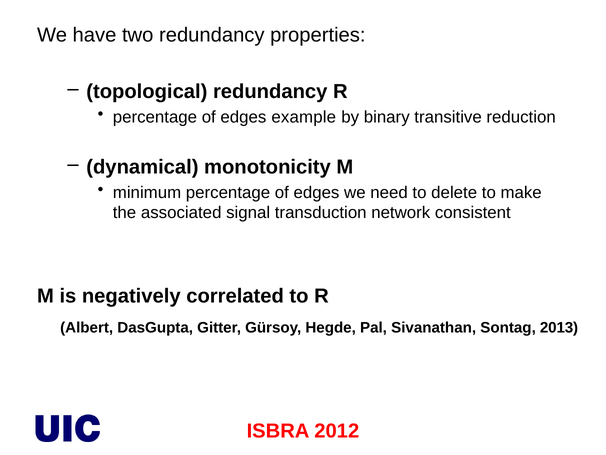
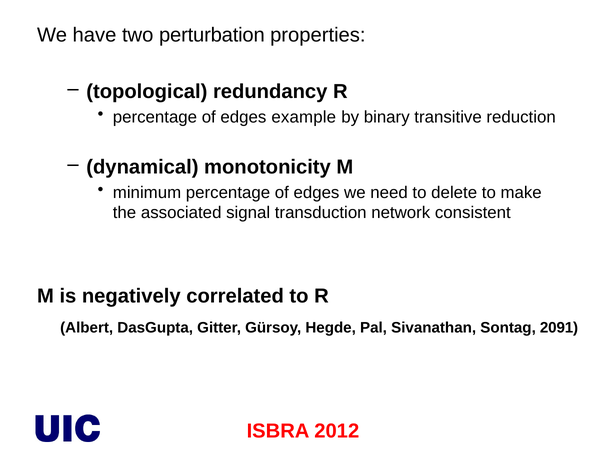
two redundancy: redundancy -> perturbation (212, 35)
2013: 2013 -> 2091 (559, 327)
